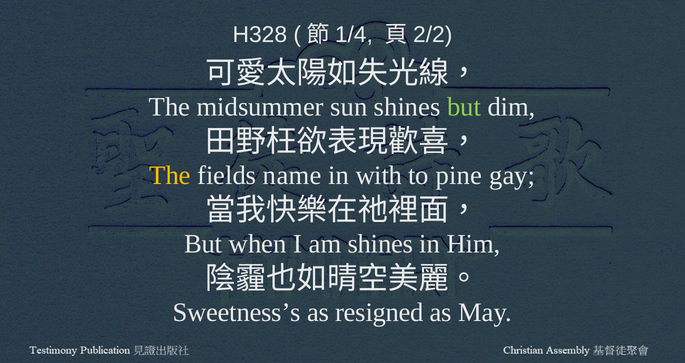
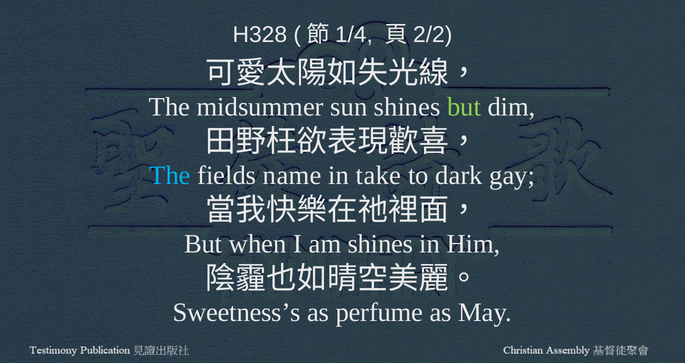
The colour: yellow -> light blue (170, 176)
with: with -> take (378, 176)
pine: pine -> dark (459, 176)
resigned: resigned -> perfume (379, 313)
